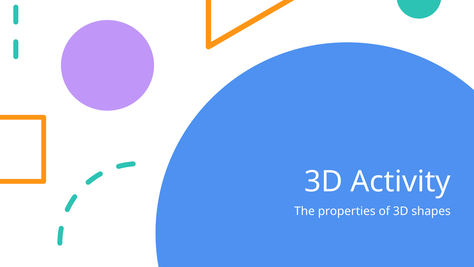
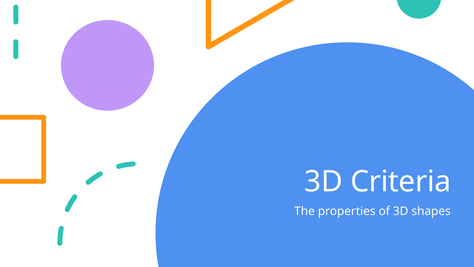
Activity: Activity -> Criteria (401, 181)
